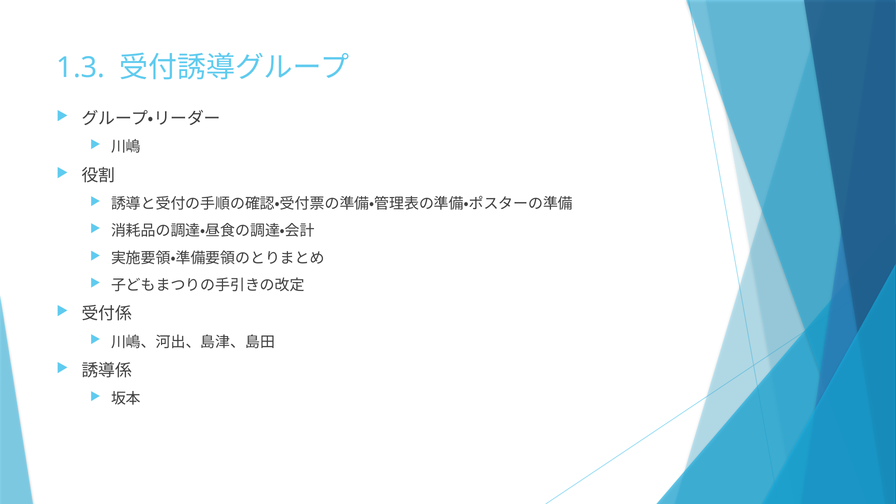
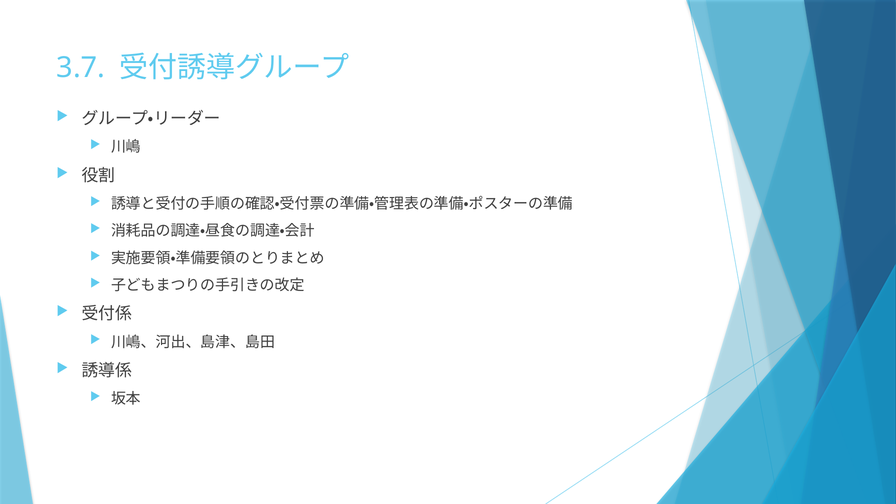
1.3: 1.3 -> 3.7 (81, 68)
